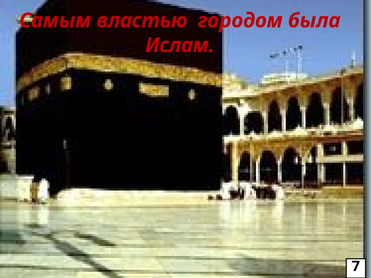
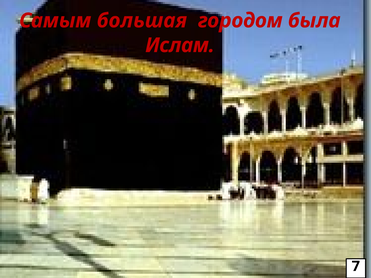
властью: властью -> большая (142, 21)
